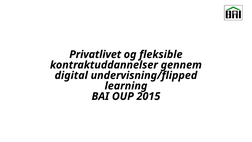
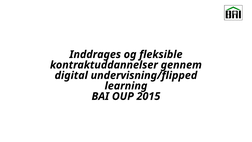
Privatlivet: Privatlivet -> Inddrages (95, 54)
